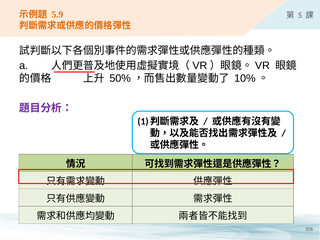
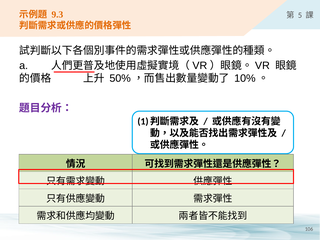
5.9: 5.9 -> 9.3 (57, 14)
